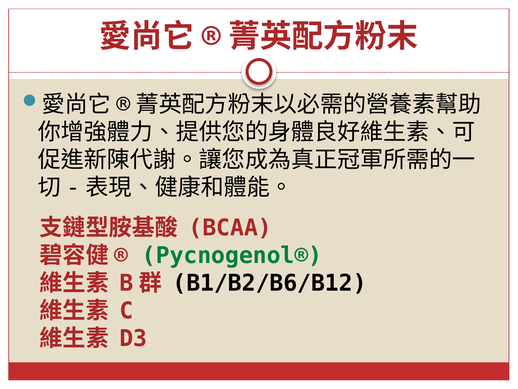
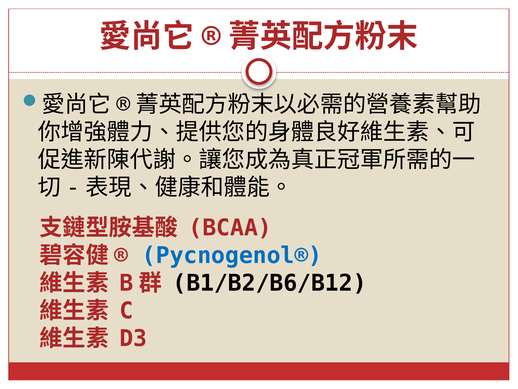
Pycnogenol® colour: green -> blue (232, 255)
